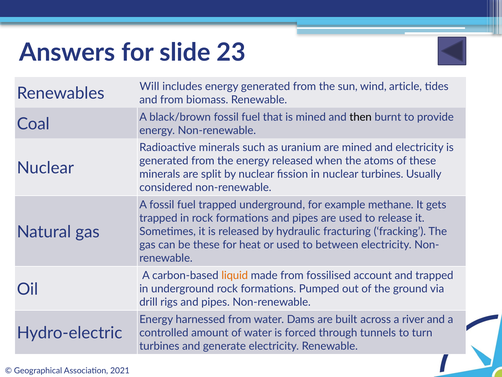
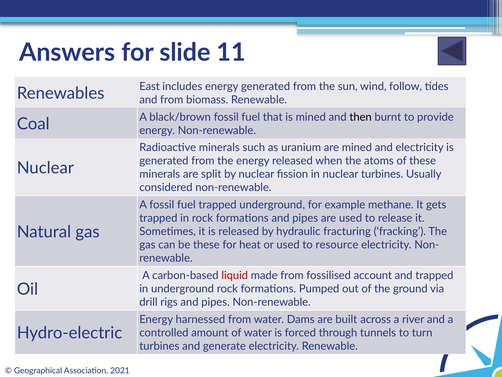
23: 23 -> 11 (231, 53)
Will: Will -> East (150, 86)
article: article -> follow (406, 86)
between: between -> resource (337, 245)
liquid colour: orange -> red (235, 275)
